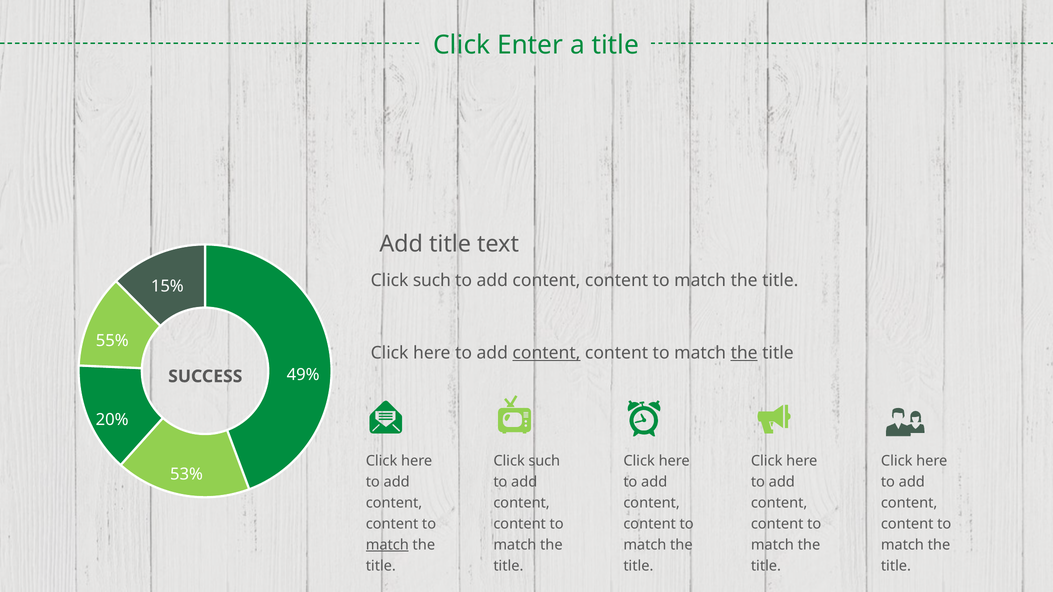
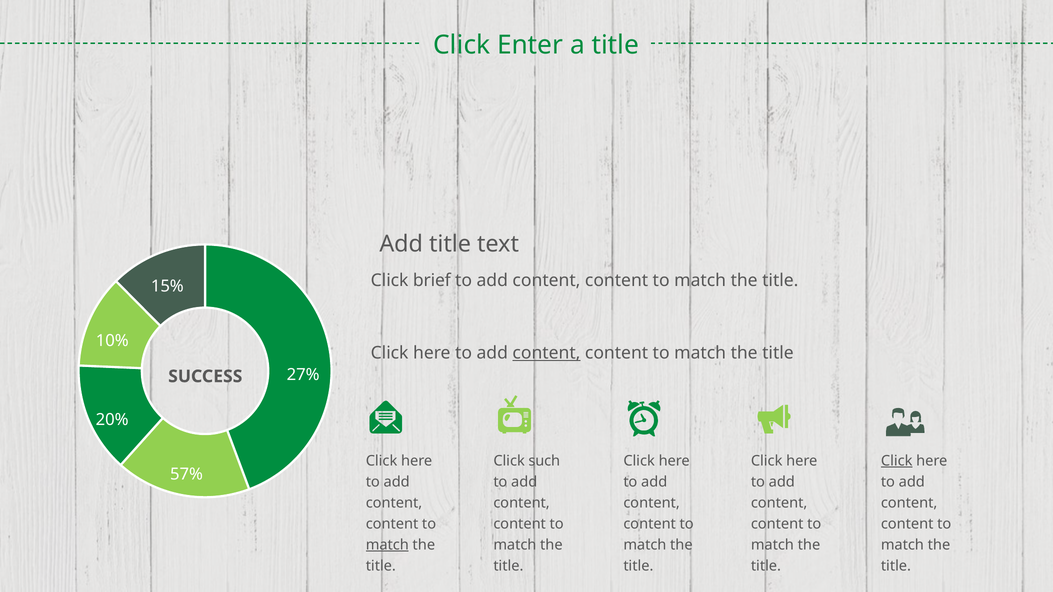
such: such -> brief (432, 281)
55%: 55% -> 10% (112, 341)
the underline: present -> none (744, 353)
49%: 49% -> 27% (303, 375)
Click underline: none -> present (897, 461)
53%: 53% -> 57% (186, 474)
